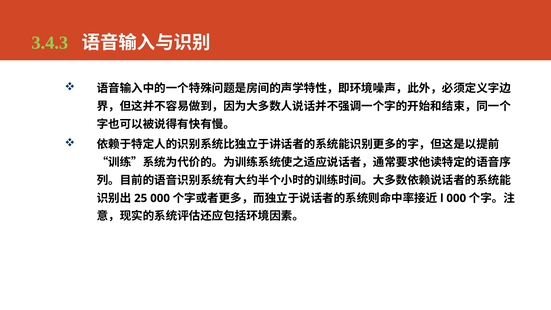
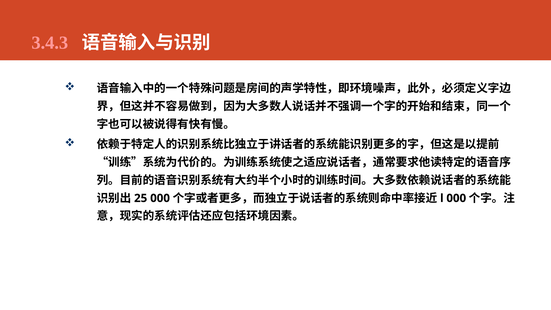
3.4.3 colour: light green -> pink (50, 43)
